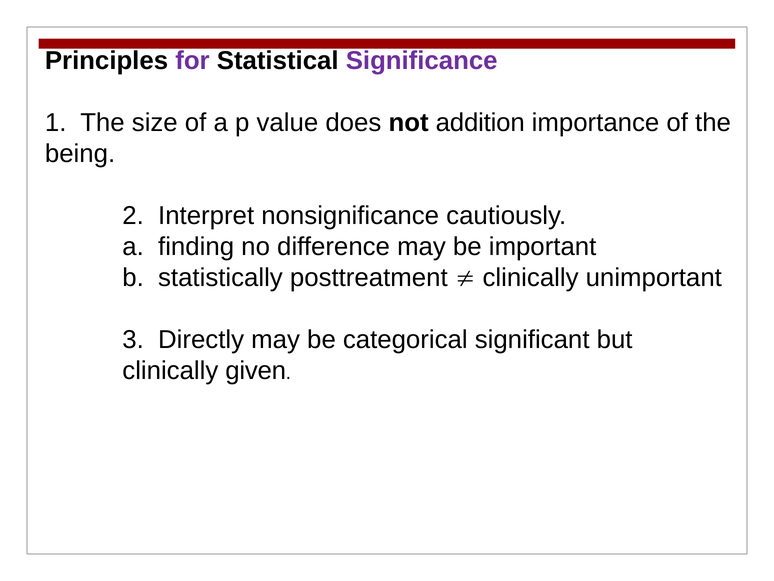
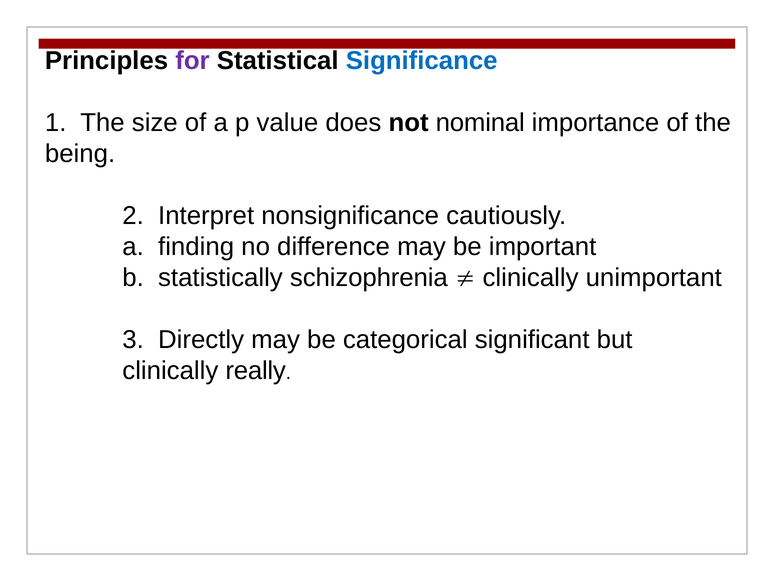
Significance colour: purple -> blue (422, 61)
addition: addition -> nominal (480, 122)
posttreatment: posttreatment -> schizophrenia (369, 277)
given: given -> really (256, 370)
